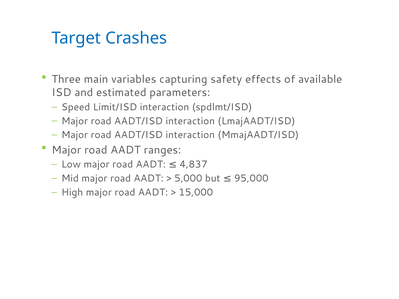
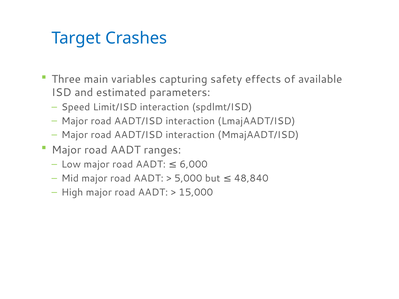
4,837: 4,837 -> 6,000 (194, 165)
95,000: 95,000 -> 48,840 (251, 178)
